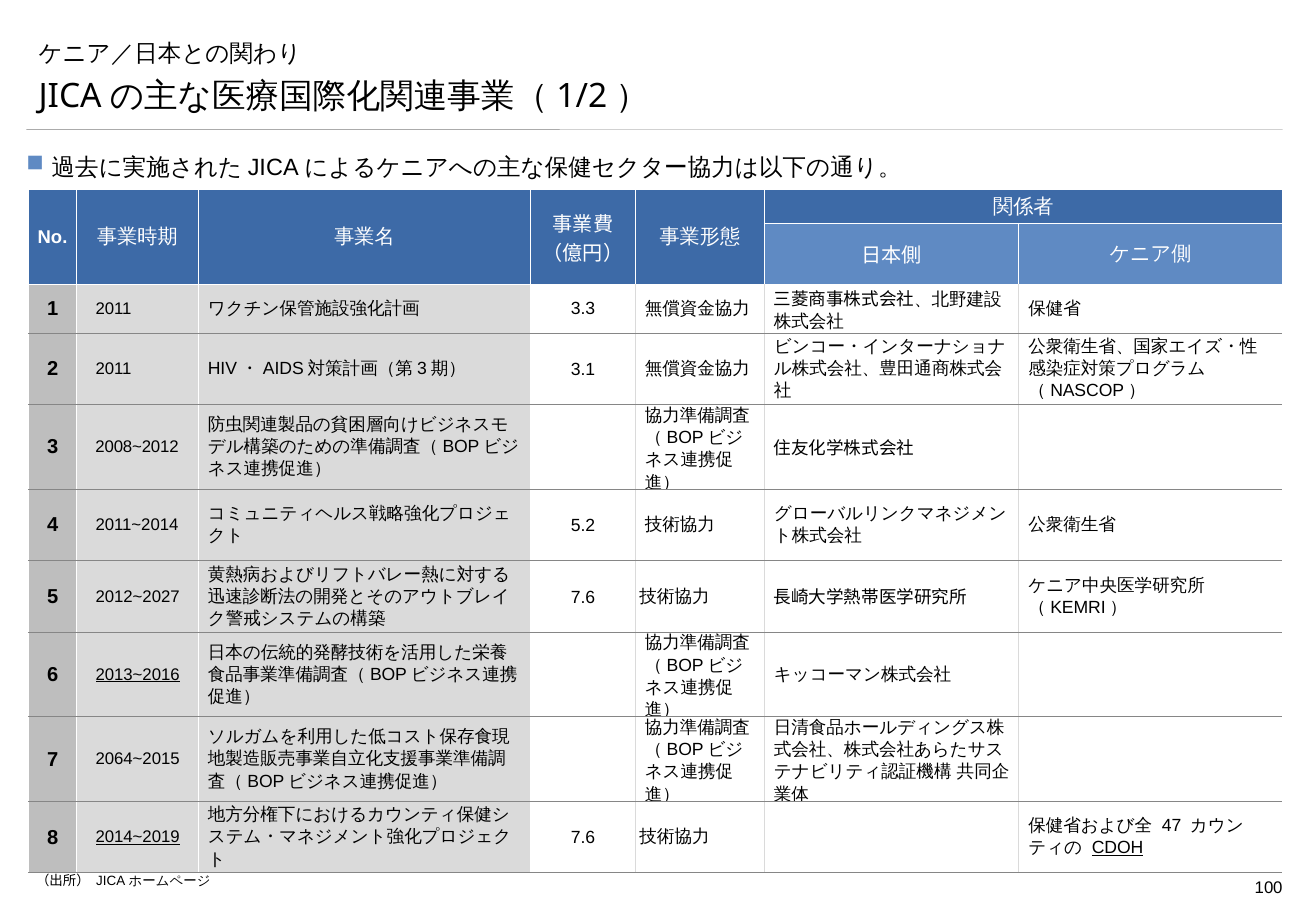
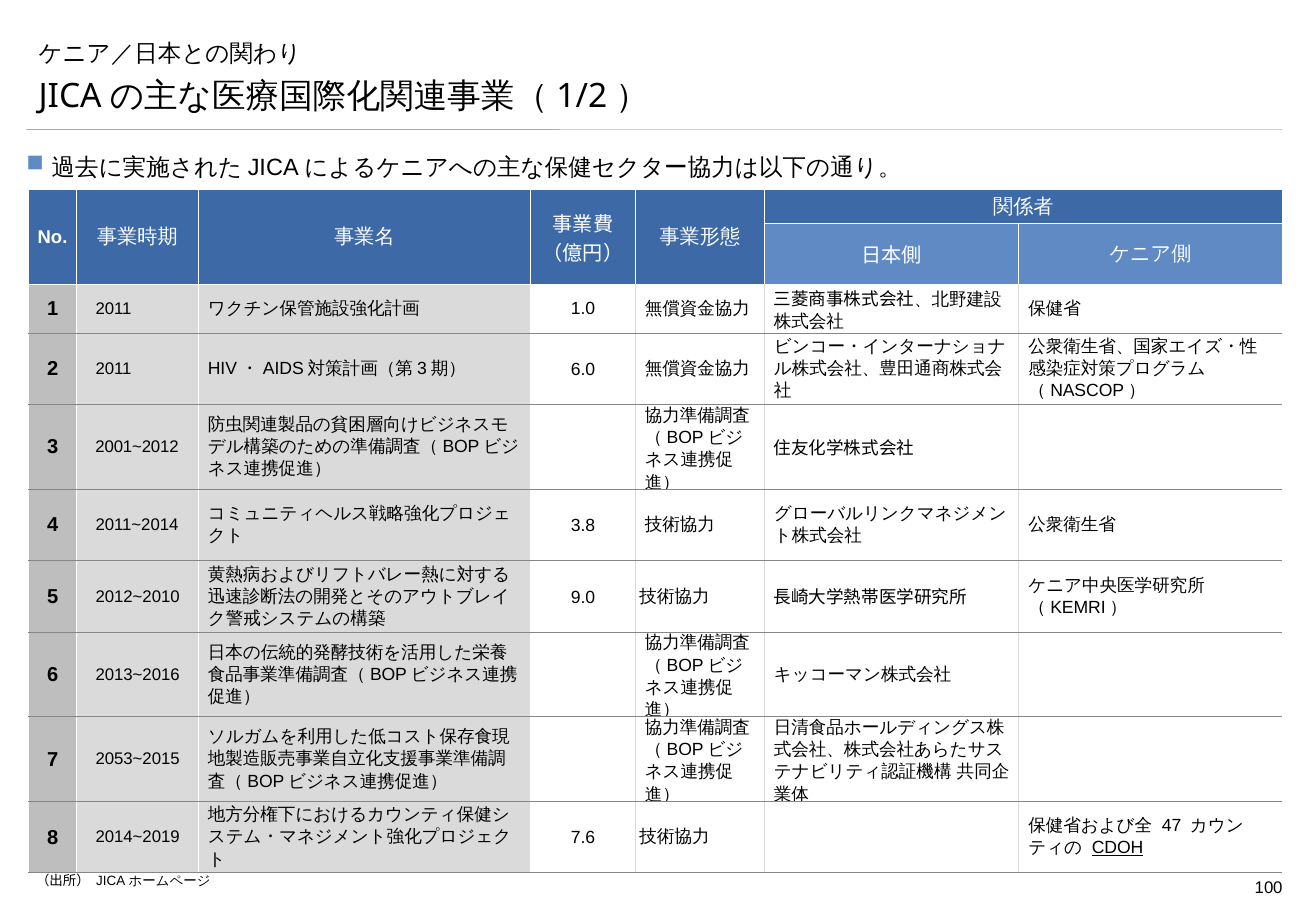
3.3: 3.3 -> 1.0 (583, 309)
3.1: 3.1 -> 6.0 (583, 369)
2008~2012: 2008~2012 -> 2001~2012 (137, 447)
5.2: 5.2 -> 3.8 (583, 525)
2012~2027: 2012~2027 -> 2012~2010 (138, 596)
7.6: 7.6 -> 9.0 (583, 597)
2013~2016 underline: present -> none (138, 674)
2064~2015: 2064~2015 -> 2053~2015 (138, 759)
2014~2019 underline: present -> none (138, 837)
